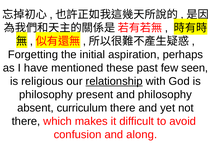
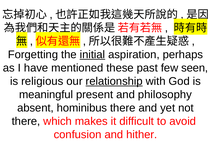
initial underline: none -> present (92, 55)
philosophy: philosophy -> meaningful (46, 95)
curriculum: curriculum -> hominibus (82, 108)
along: along -> hither (142, 135)
